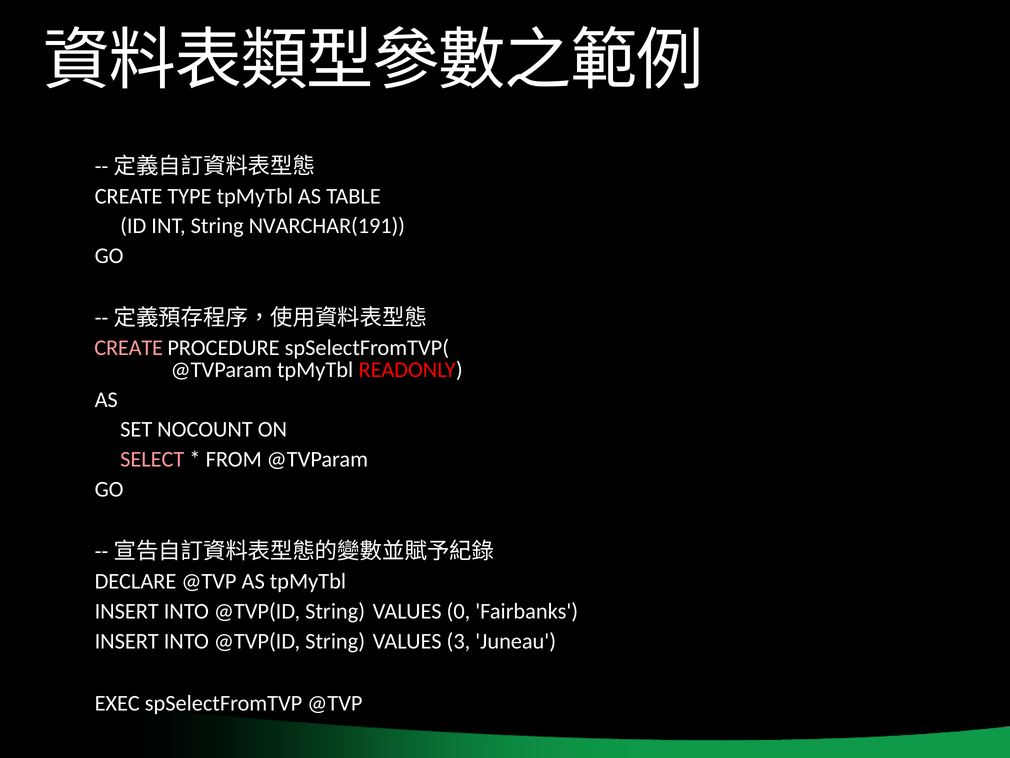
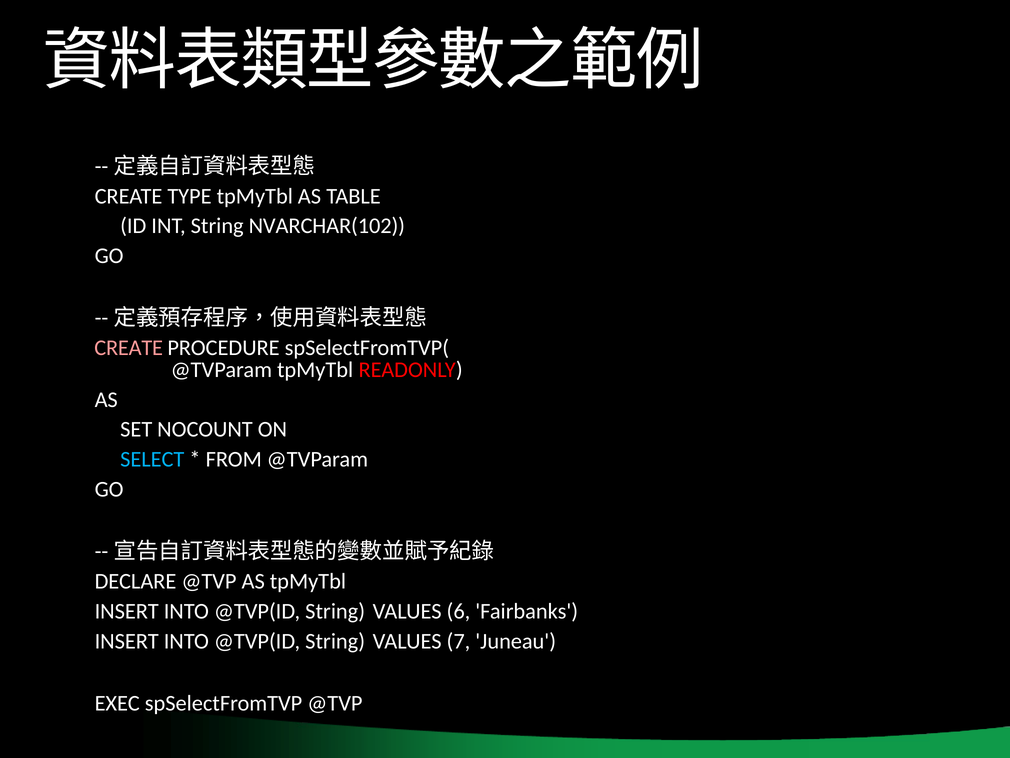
NVARCHAR(191: NVARCHAR(191 -> NVARCHAR(102 (327, 226)
SELECT colour: pink -> light blue (152, 459)
0: 0 -> 6 (458, 611)
3: 3 -> 7 (458, 641)
